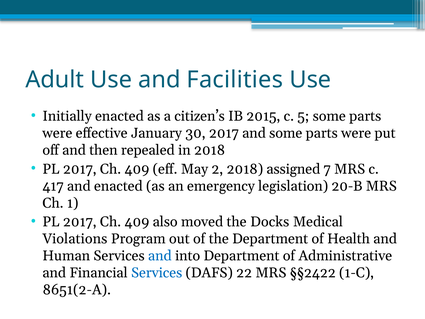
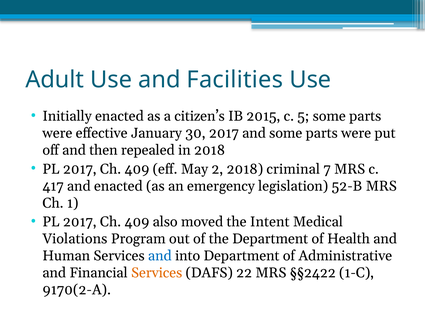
assigned: assigned -> criminal (293, 169)
20-B: 20-B -> 52-B (347, 186)
Docks: Docks -> Intent (270, 222)
Services colour: blue -> orange (157, 273)
8651(2-A: 8651(2-A -> 9170(2-A (77, 290)
